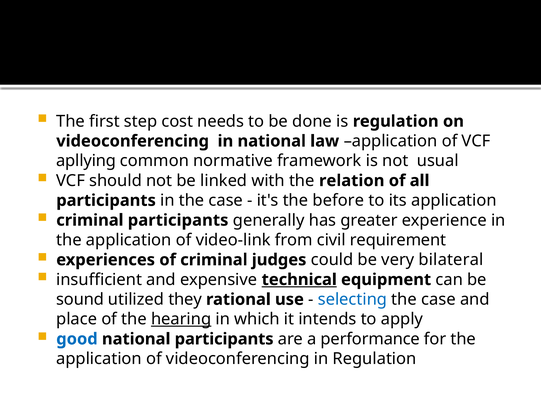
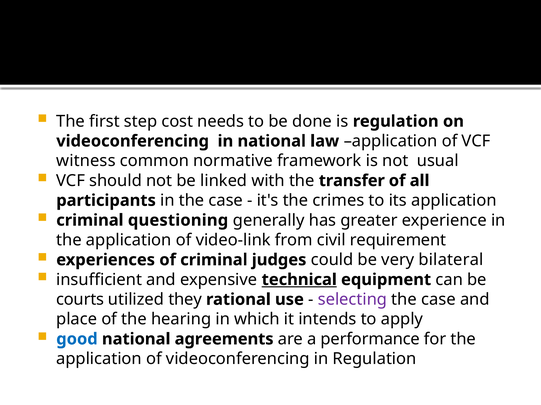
apllying: apllying -> witness (86, 161)
relation: relation -> transfer (352, 181)
before: before -> crimes (338, 201)
criminal participants: participants -> questioning (178, 221)
sound: sound -> courts (80, 300)
selecting colour: blue -> purple (352, 300)
hearing underline: present -> none (181, 320)
national participants: participants -> agreements (224, 340)
